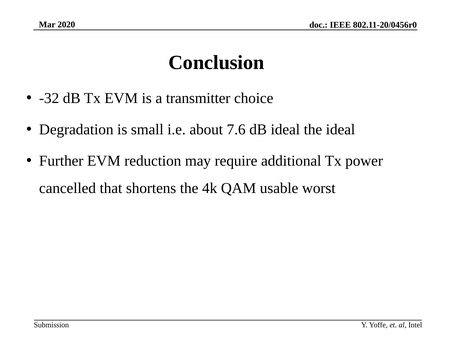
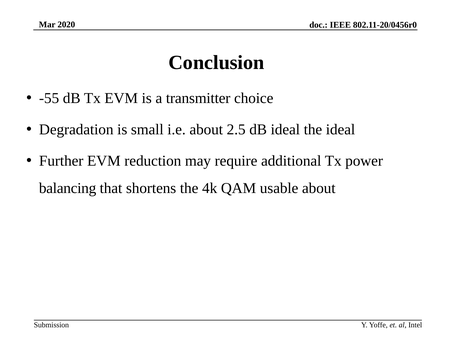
-32: -32 -> -55 (49, 98)
7.6: 7.6 -> 2.5 (236, 130)
cancelled: cancelled -> balancing (68, 188)
usable worst: worst -> about (319, 188)
